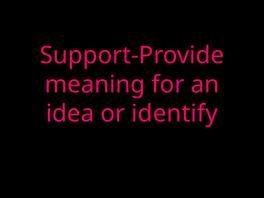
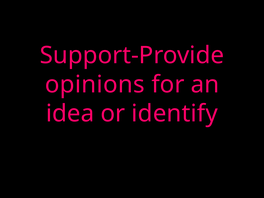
meaning: meaning -> opinions (95, 84)
